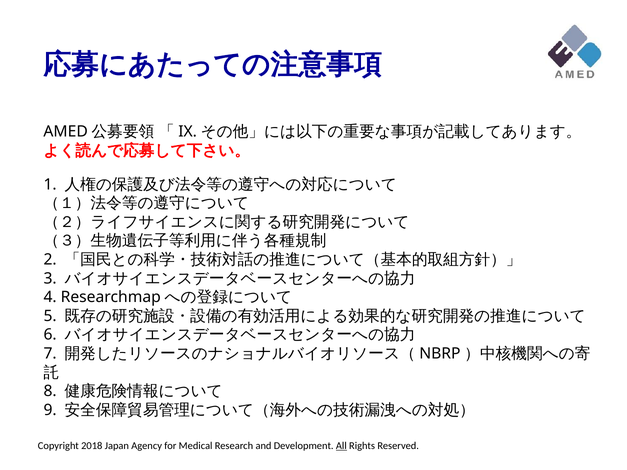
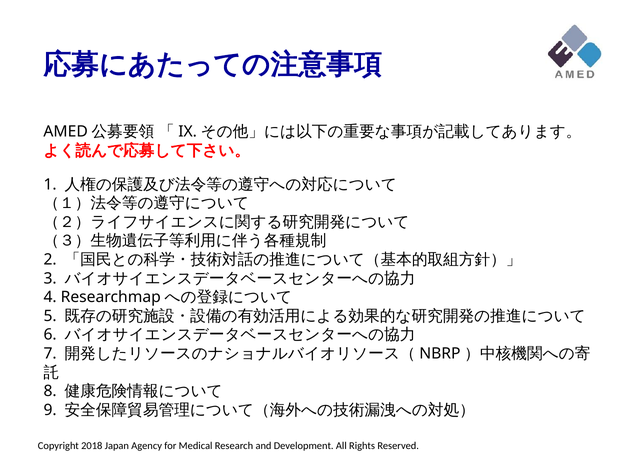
All underline: present -> none (341, 446)
